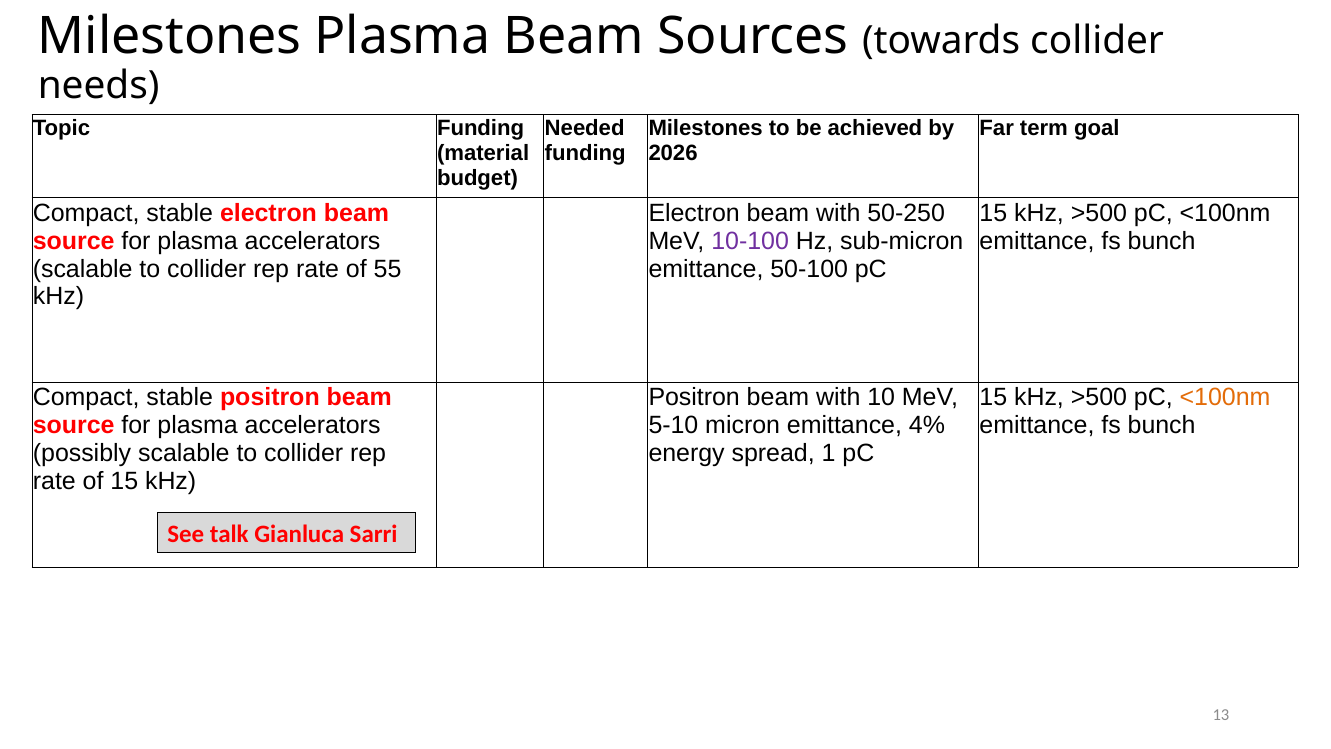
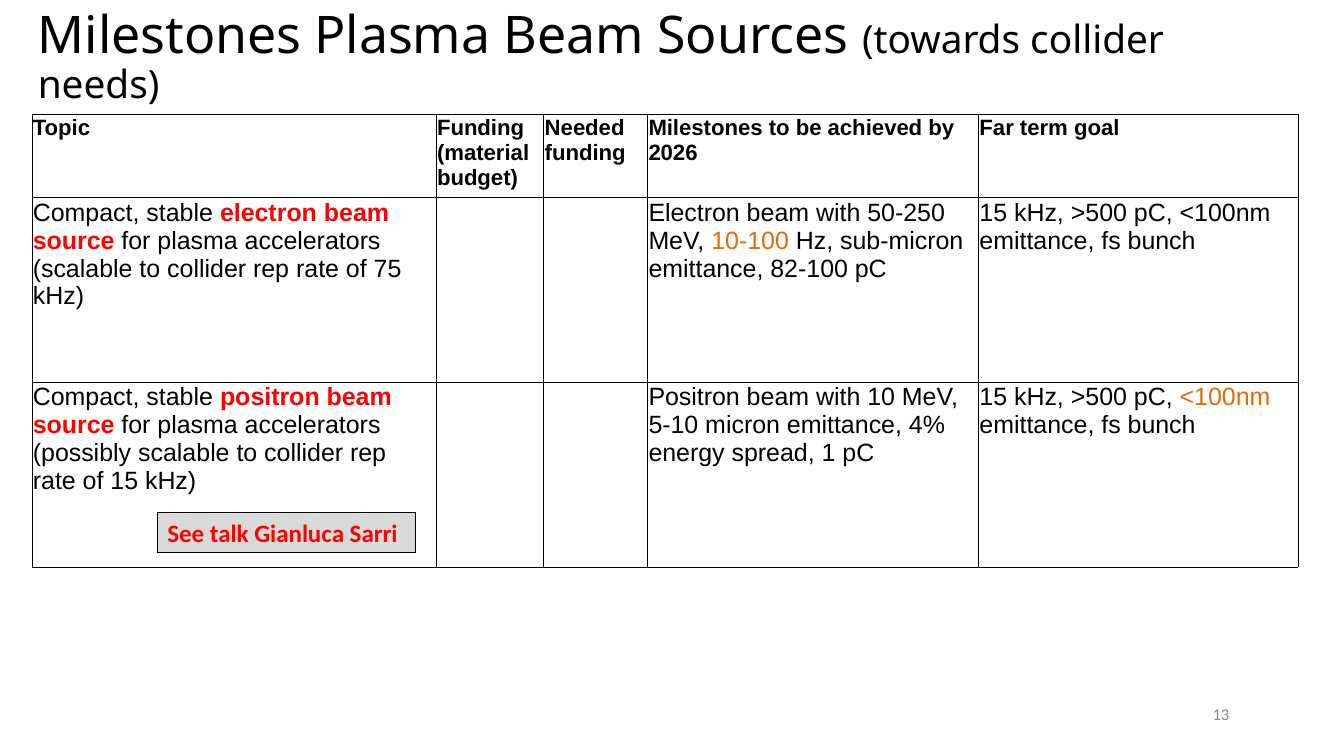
10-100 colour: purple -> orange (750, 241)
55: 55 -> 75 (388, 269)
50-100: 50-100 -> 82-100 (809, 269)
